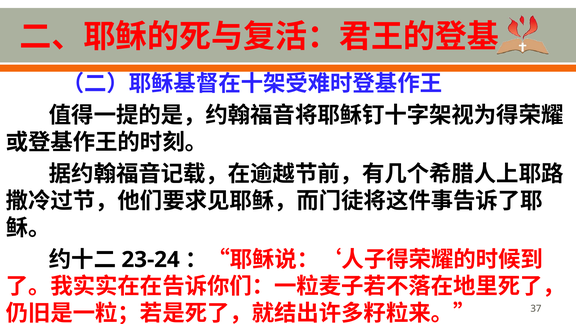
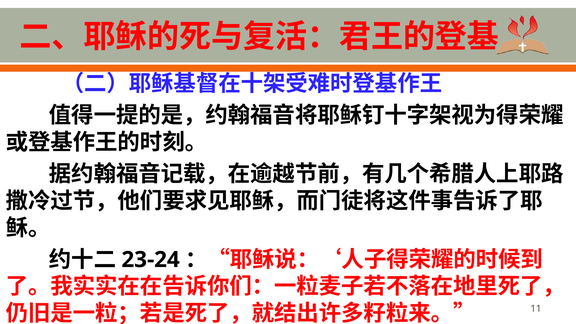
37: 37 -> 11 (536, 309)
